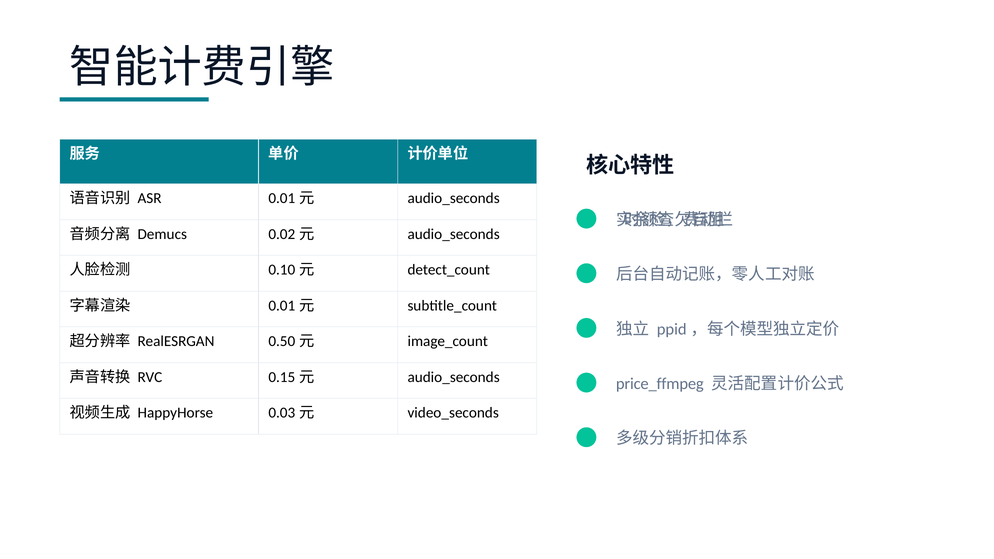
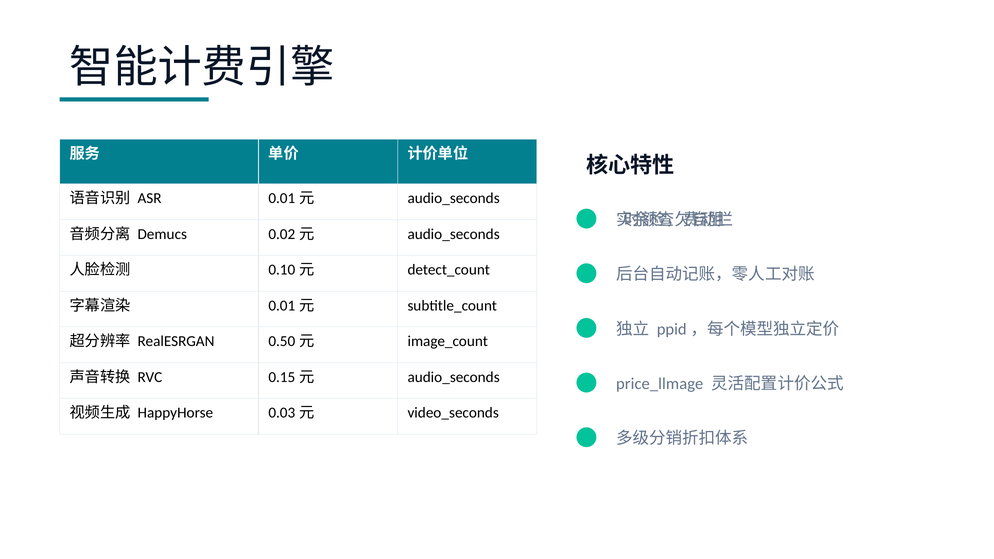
price_ffmpeg: price_ffmpeg -> price_llmage (660, 384)
